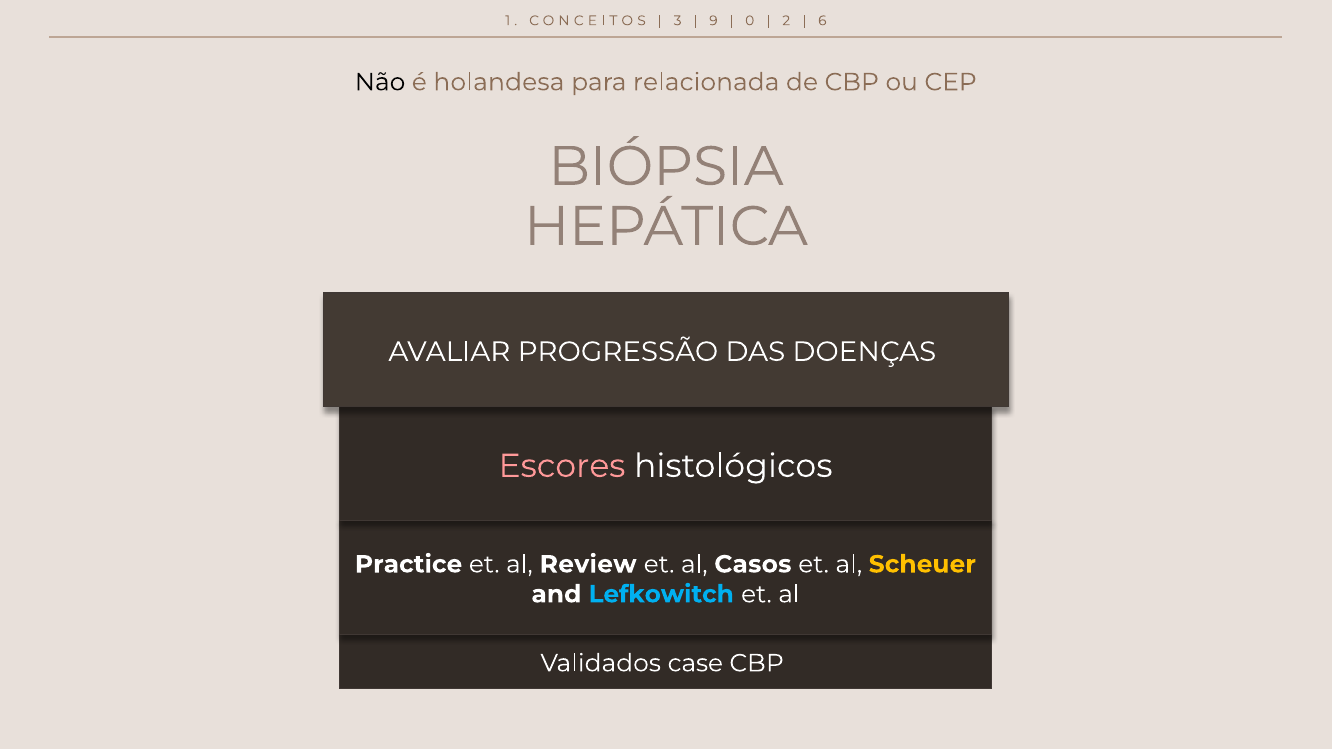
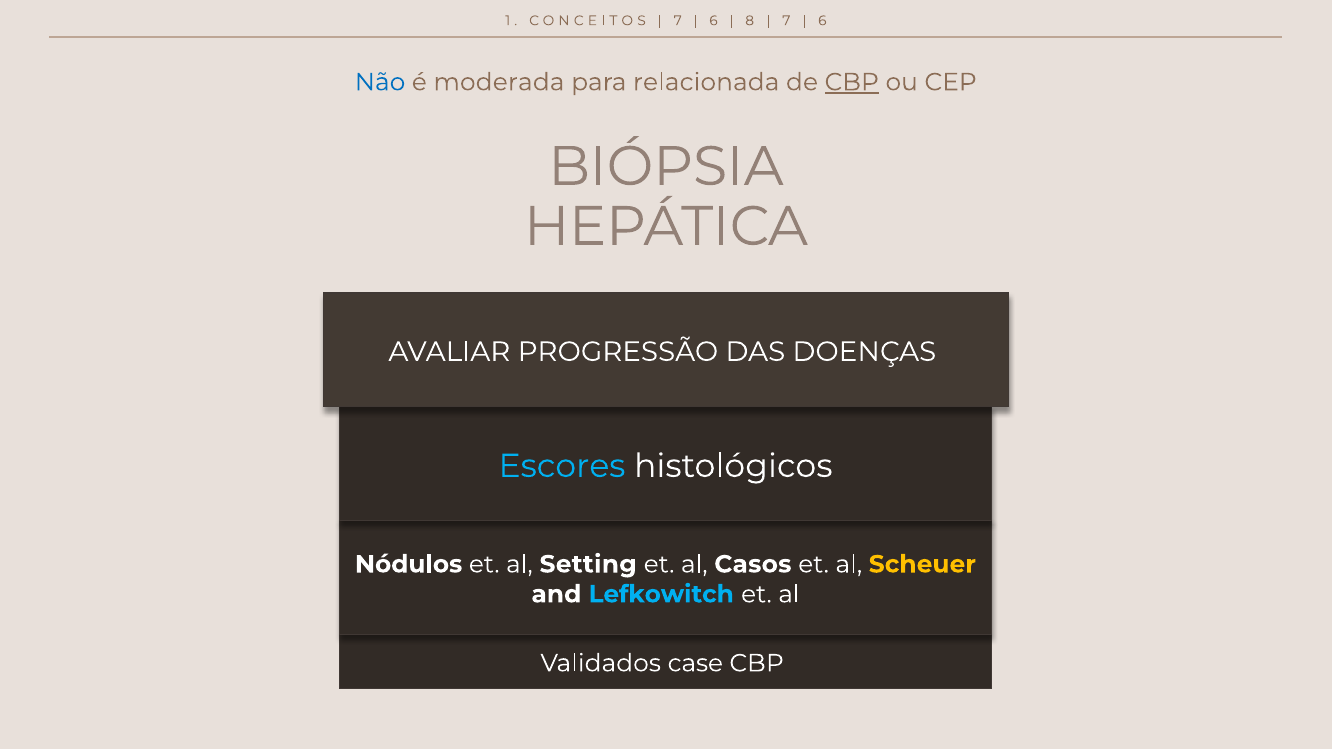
3: 3 -> 7 (678, 21)
9: 9 -> 6 (713, 21)
0: 0 -> 8 (750, 21)
2: 2 -> 7 (786, 21)
Não colour: black -> blue (380, 82)
holandesa: holandesa -> moderada (499, 82)
CBP underline: none -> present (852, 82)
Escores colour: pink -> light blue (562, 466)
Practice: Practice -> Nódulos (409, 564)
Review: Review -> Setting (588, 564)
